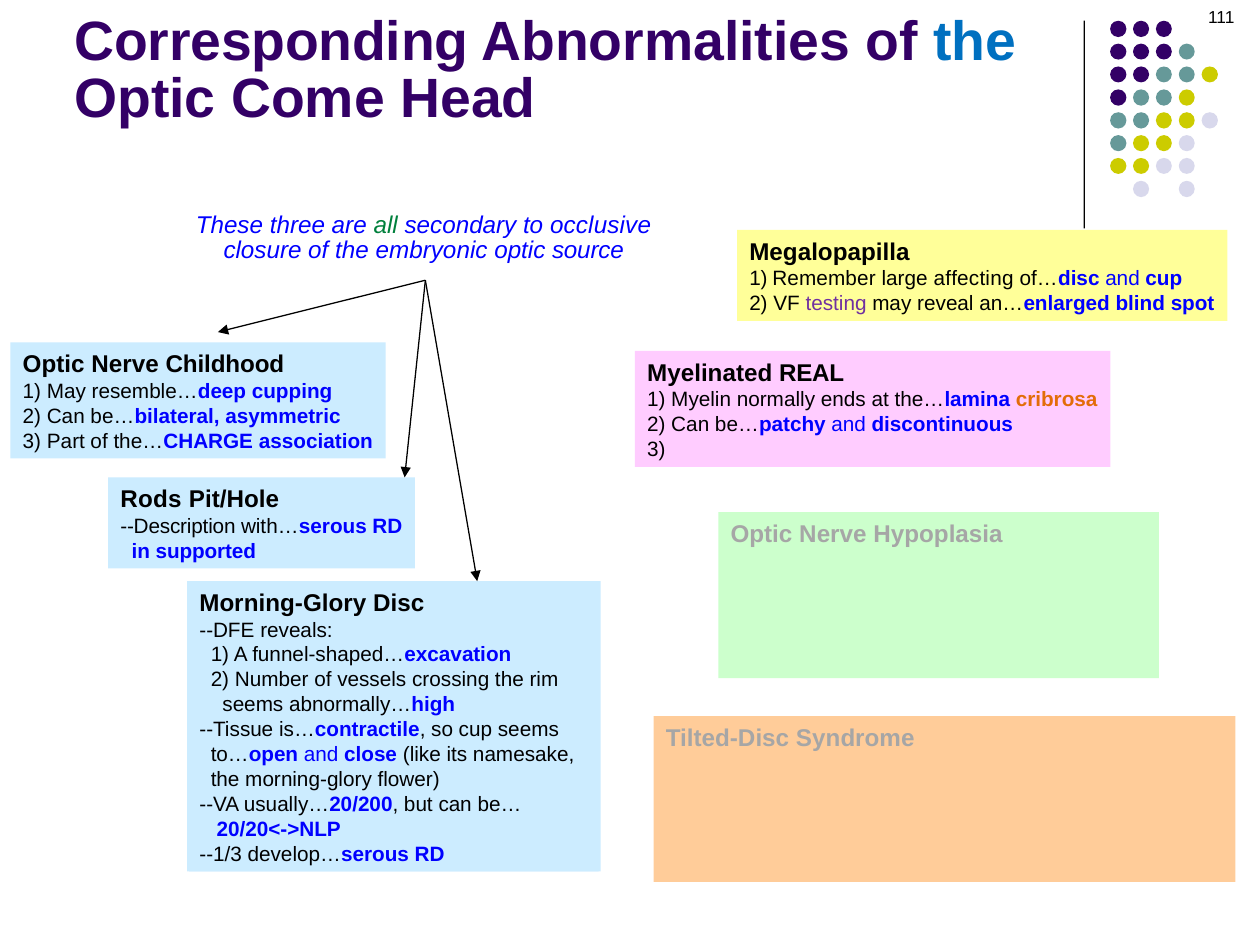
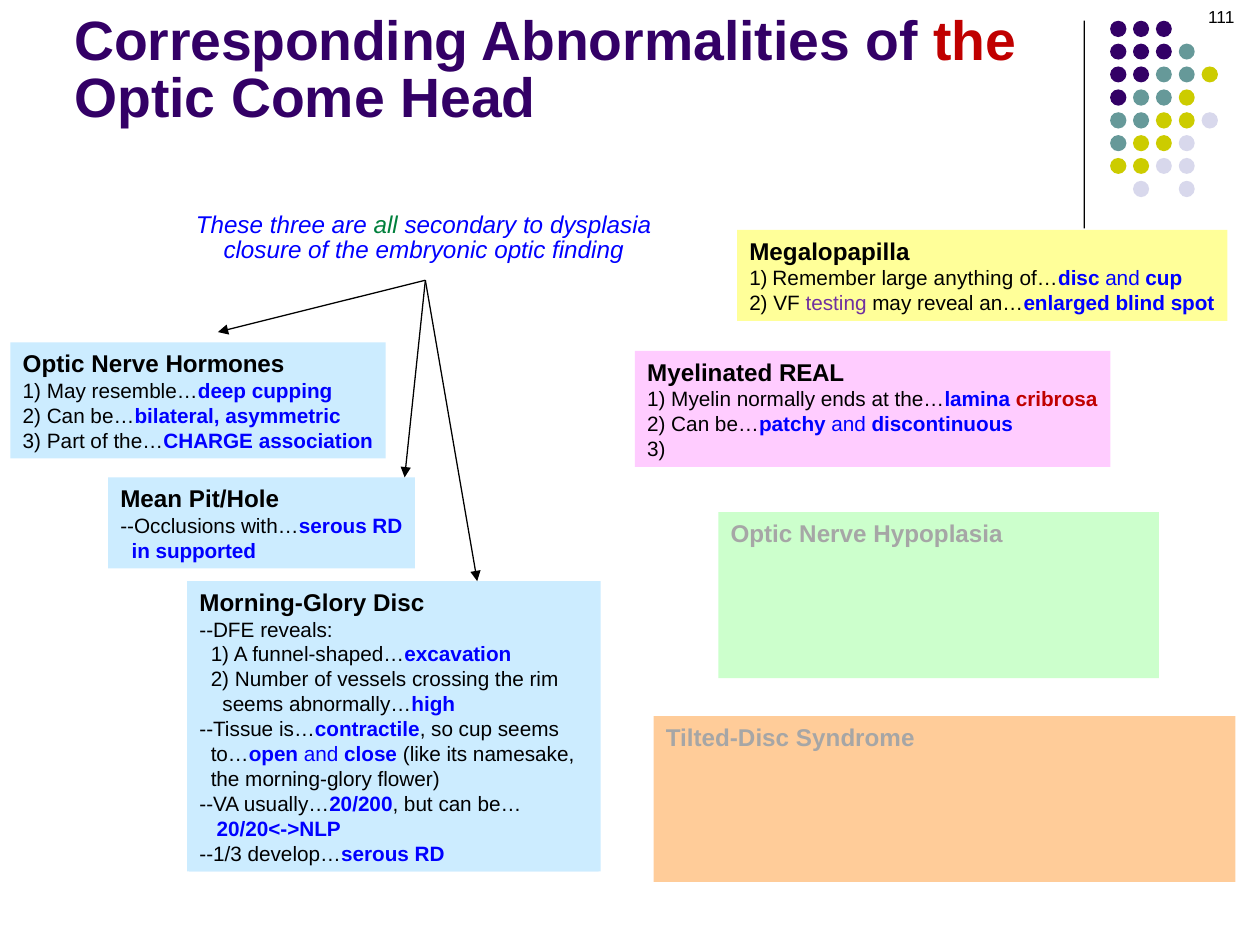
the colour: blue -> red (975, 43)
occlusive: occlusive -> dysplasia (601, 225)
source: source -> finding (588, 250)
affecting: affecting -> anything (974, 279)
Childhood: Childhood -> Hormones (225, 365)
cribrosa colour: orange -> red (1057, 400)
Rods: Rods -> Mean (151, 500)
--Description: --Description -> --Occlusions (178, 526)
